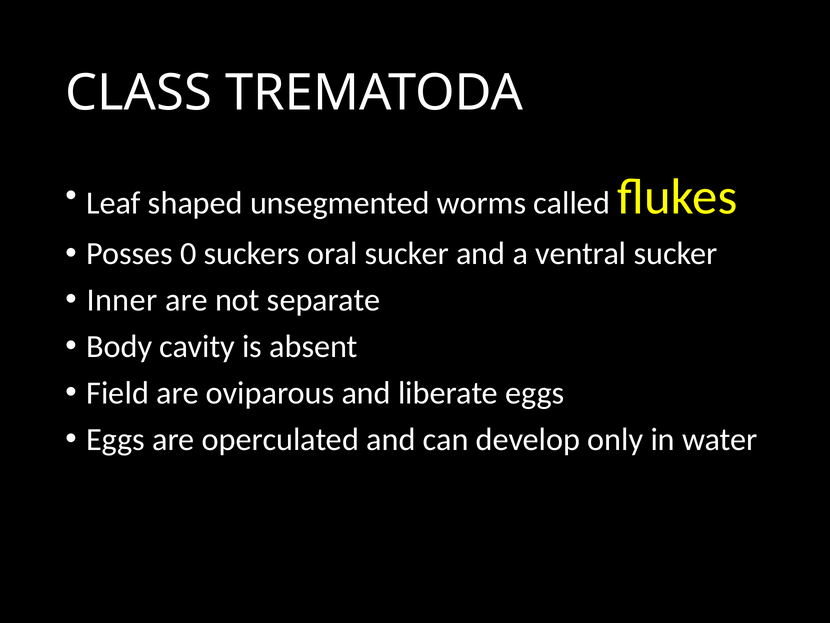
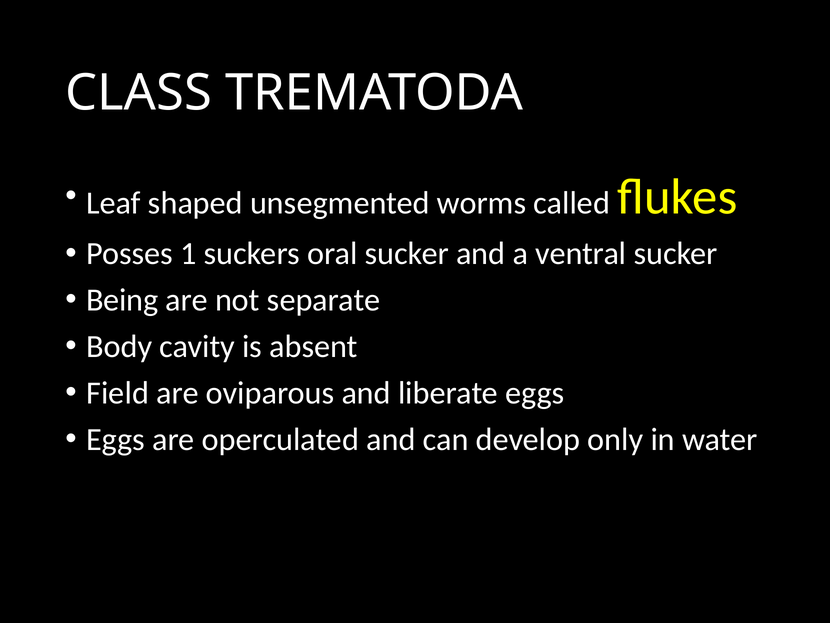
0: 0 -> 1 (188, 253)
Inner: Inner -> Being (122, 300)
